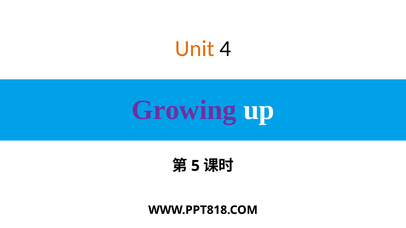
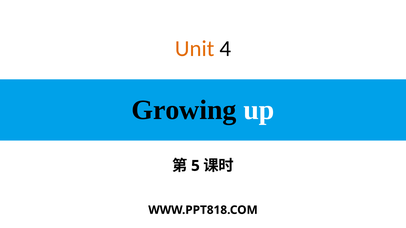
Growing colour: purple -> black (184, 110)
